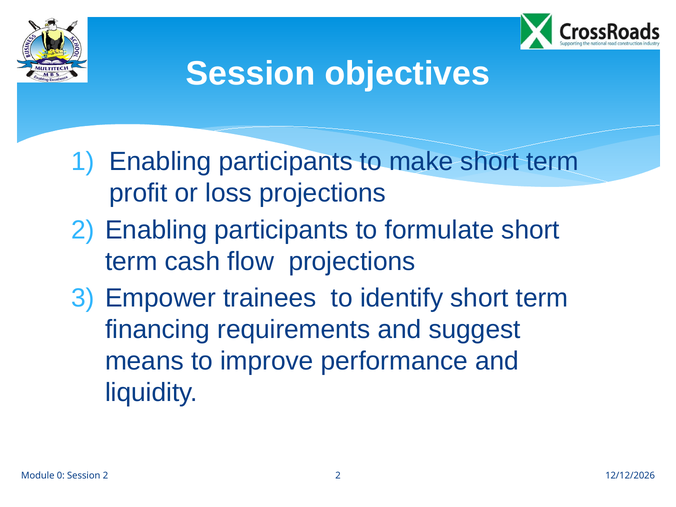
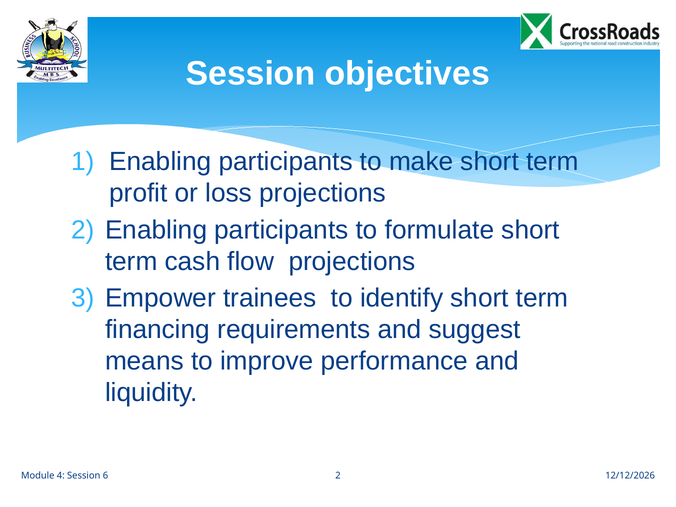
0: 0 -> 4 (61, 475)
Session 2: 2 -> 6 (105, 475)
